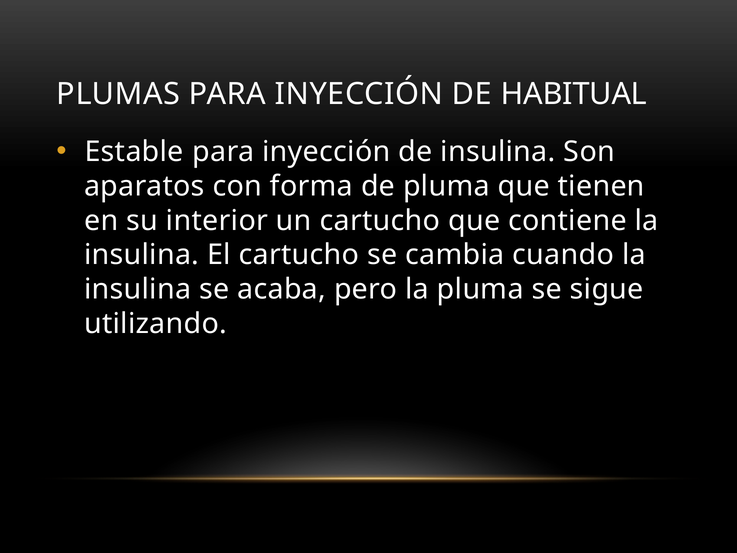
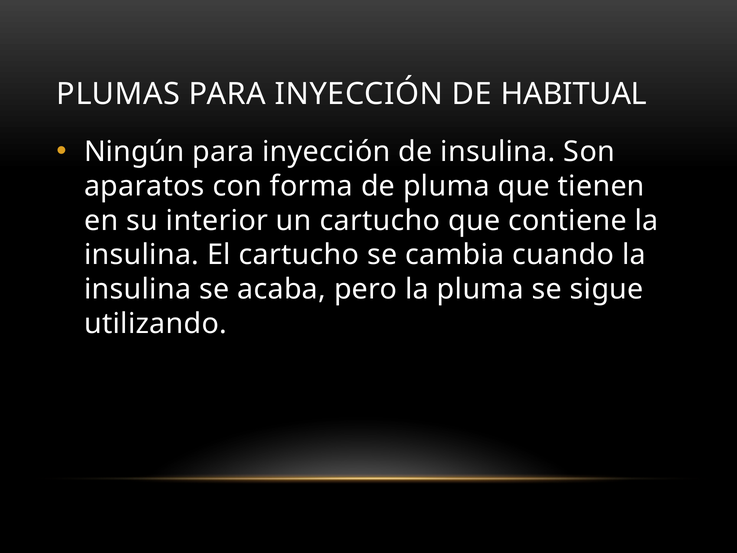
Estable: Estable -> Ningún (134, 152)
